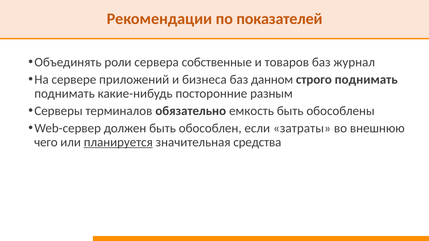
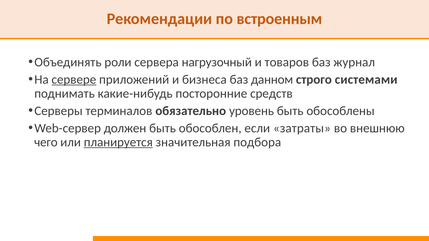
показателей: показателей -> встроенным (279, 19)
собственные: собственные -> нагрузочный (217, 62)
сервере underline: none -> present (74, 80)
строго поднимать: поднимать -> системами (366, 80)
разным: разным -> средств (271, 94)
емкость: емкость -> уровень (252, 111)
средства: средства -> подбора (257, 142)
